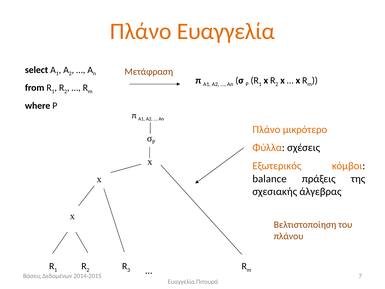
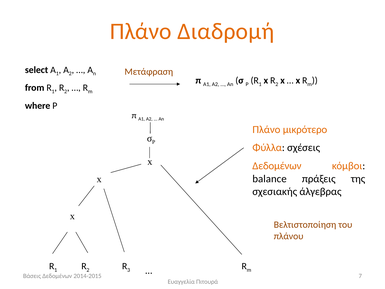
Πλάνο Ευαγγελία: Ευαγγελία -> Διαδρομή (226, 31)
Εξωτερικός: Εξωτερικός -> Δεδομένων (277, 166)
